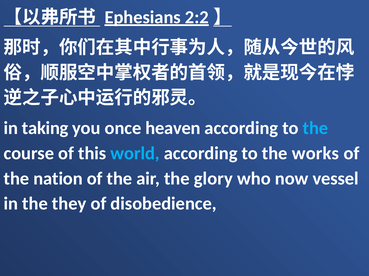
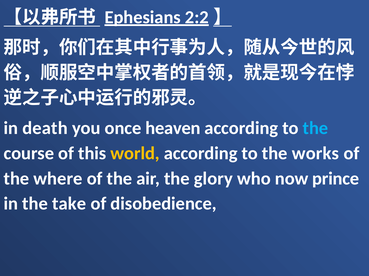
taking: taking -> death (45, 128)
world colour: light blue -> yellow (135, 154)
nation: nation -> where (58, 179)
vessel: vessel -> prince (336, 179)
they: they -> take (69, 204)
